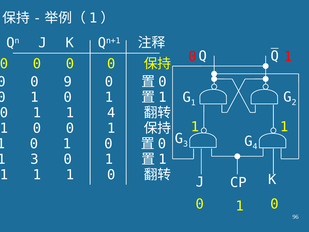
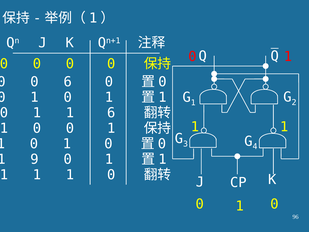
0 9: 9 -> 6 (68, 82)
1 4: 4 -> 6 (111, 113)
3: 3 -> 9 (35, 159)
